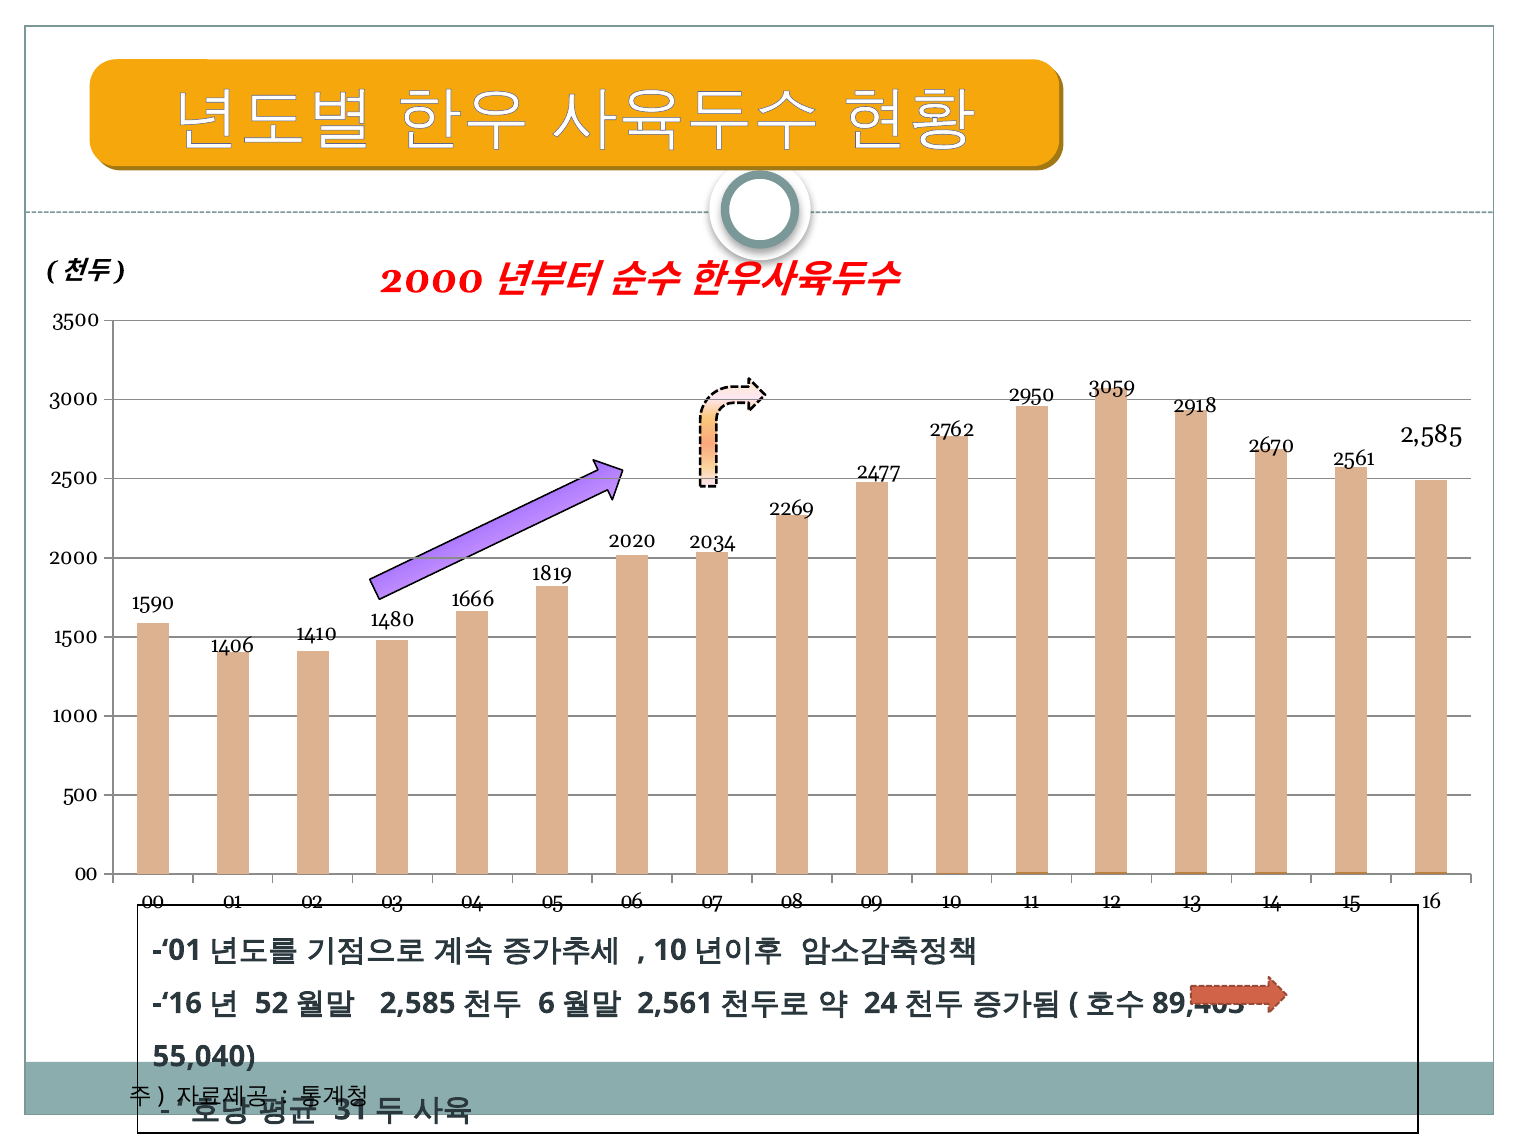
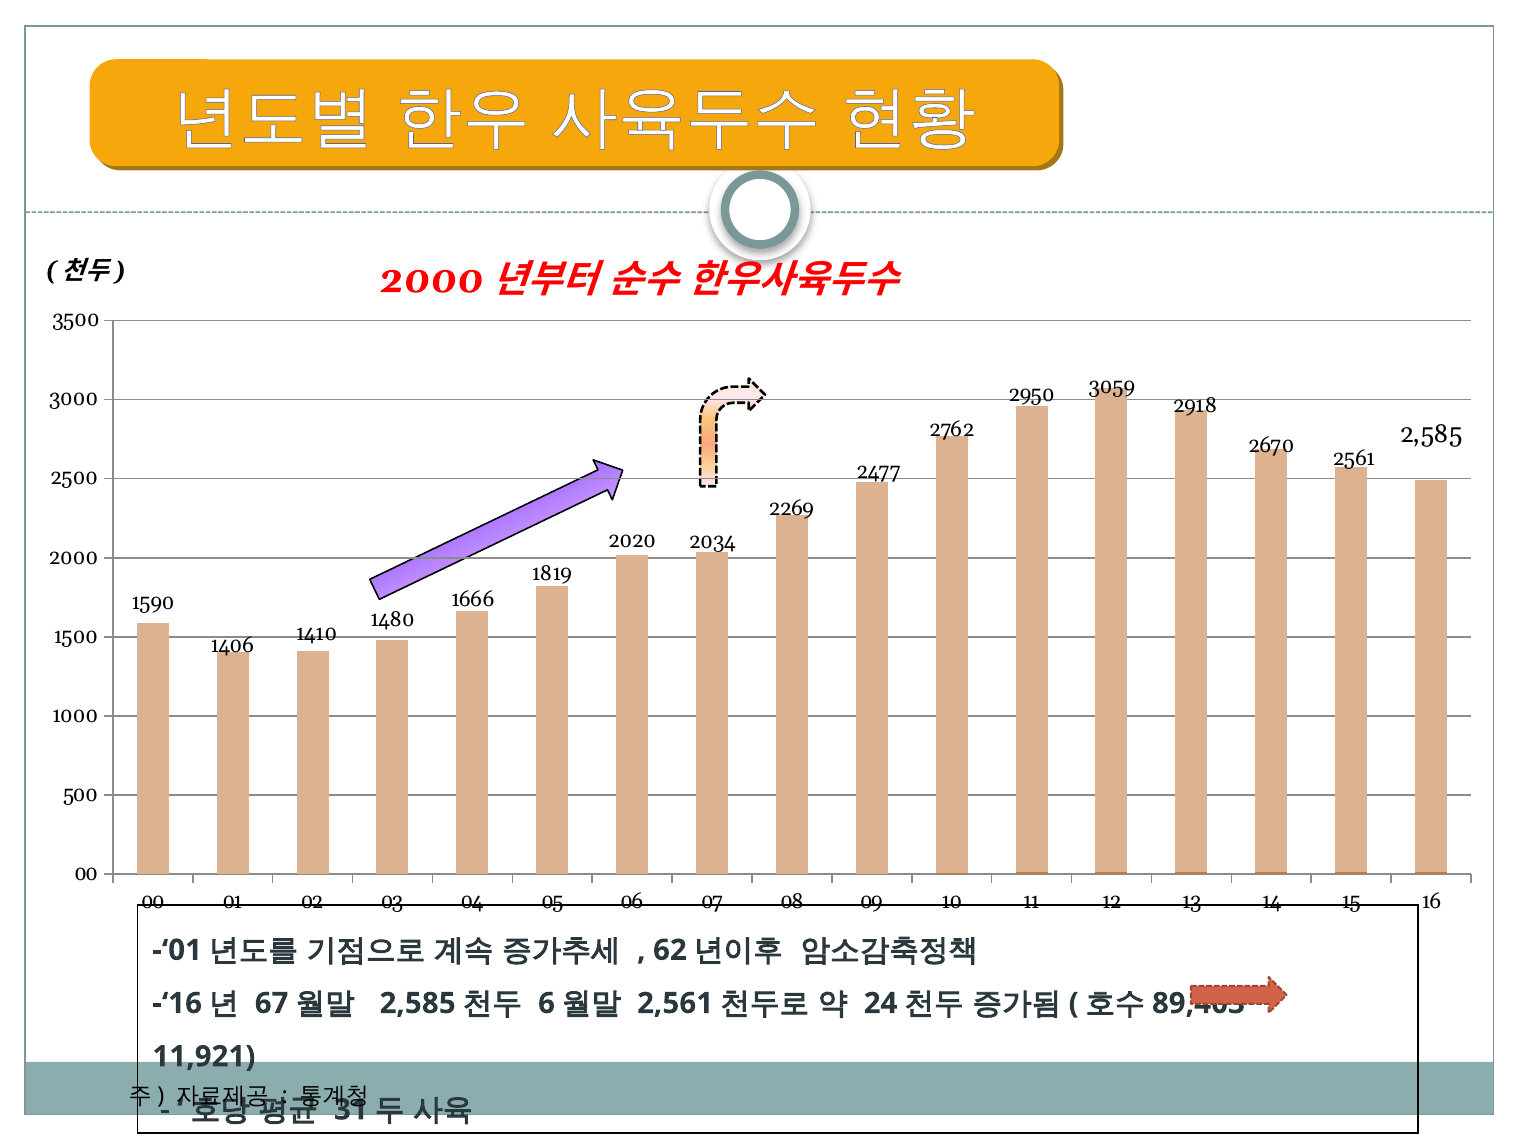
10: 10 -> 62 (670, 950)
52: 52 -> 67 (272, 1003)
55,040: 55,040 -> 11,921 (204, 1057)
